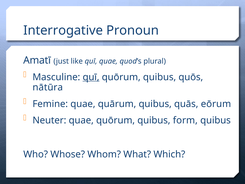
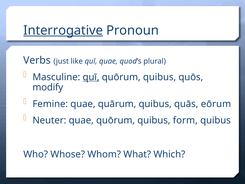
Interrogative underline: none -> present (63, 30)
Amatī: Amatī -> Verbs (37, 60)
nātūra: nātūra -> modify (48, 87)
